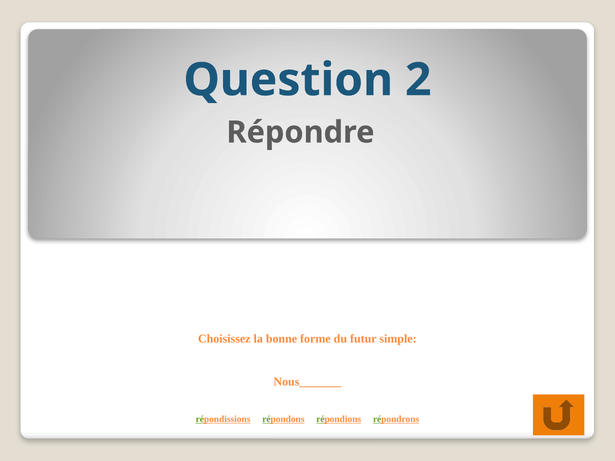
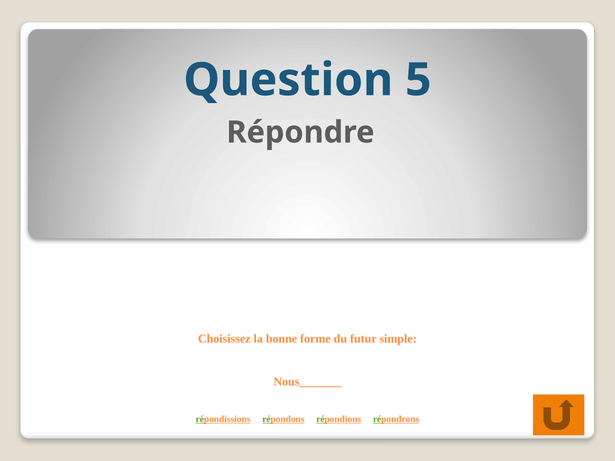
2: 2 -> 5 (418, 80)
